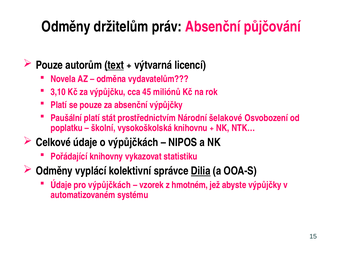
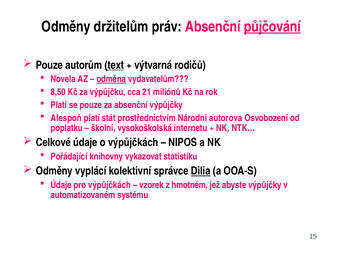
půjčování underline: none -> present (272, 27)
licencí: licencí -> rodičů (190, 65)
odměna underline: none -> present (111, 79)
3,10: 3,10 -> 8,50 (58, 92)
45: 45 -> 21 (147, 92)
Paušální: Paušální -> Alespoň (66, 118)
šelakové: šelakové -> autorova (226, 118)
knihovnu: knihovnu -> internetu (191, 128)
